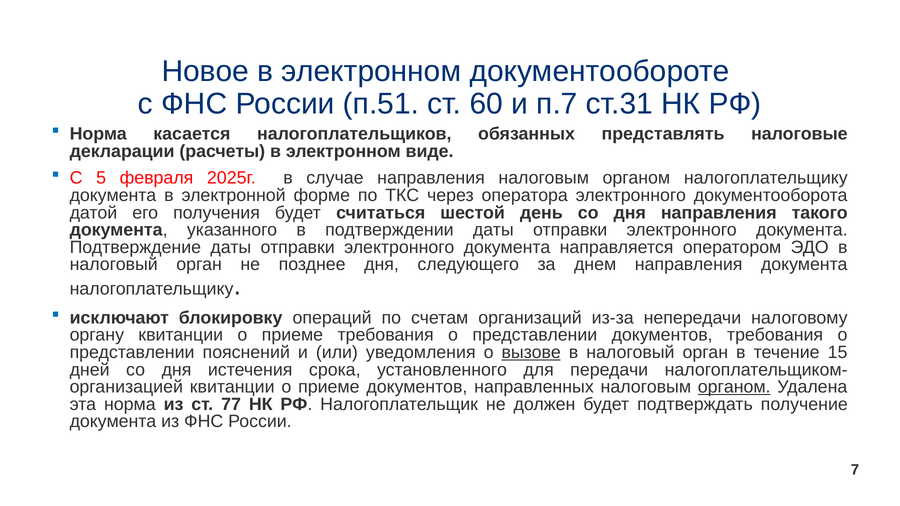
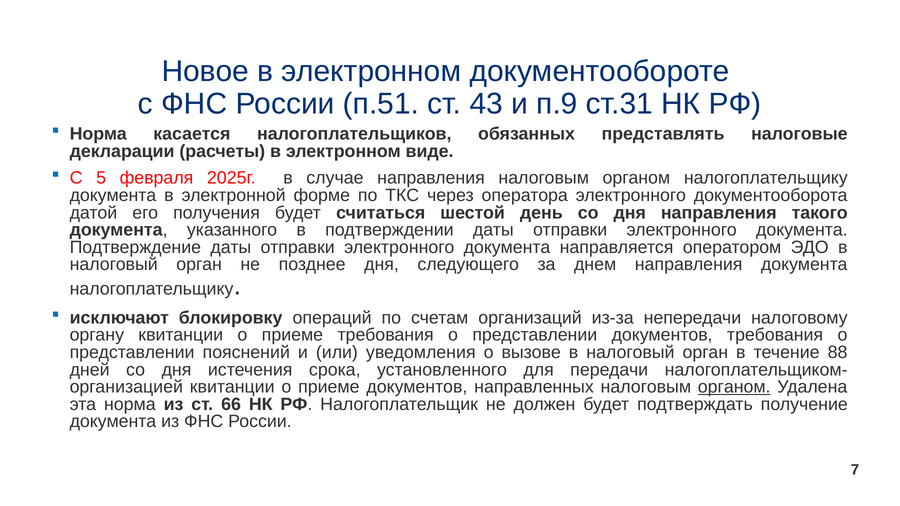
60: 60 -> 43 (486, 104)
п.7: п.7 -> п.9 (557, 104)
вызове underline: present -> none (531, 353)
15: 15 -> 88 (838, 353)
77: 77 -> 66 (231, 404)
